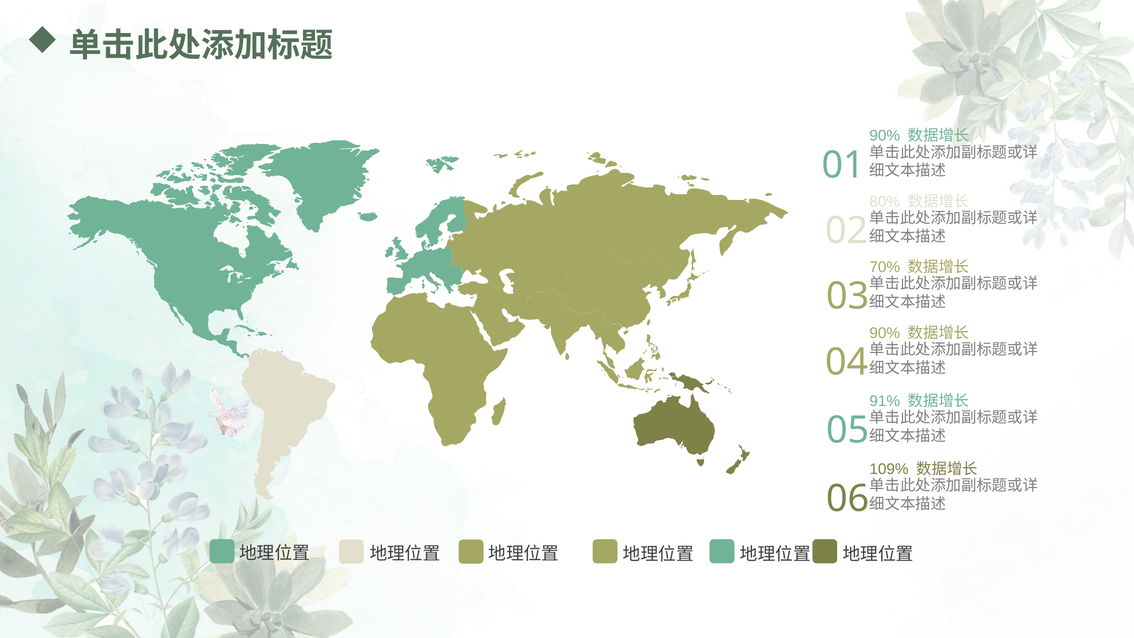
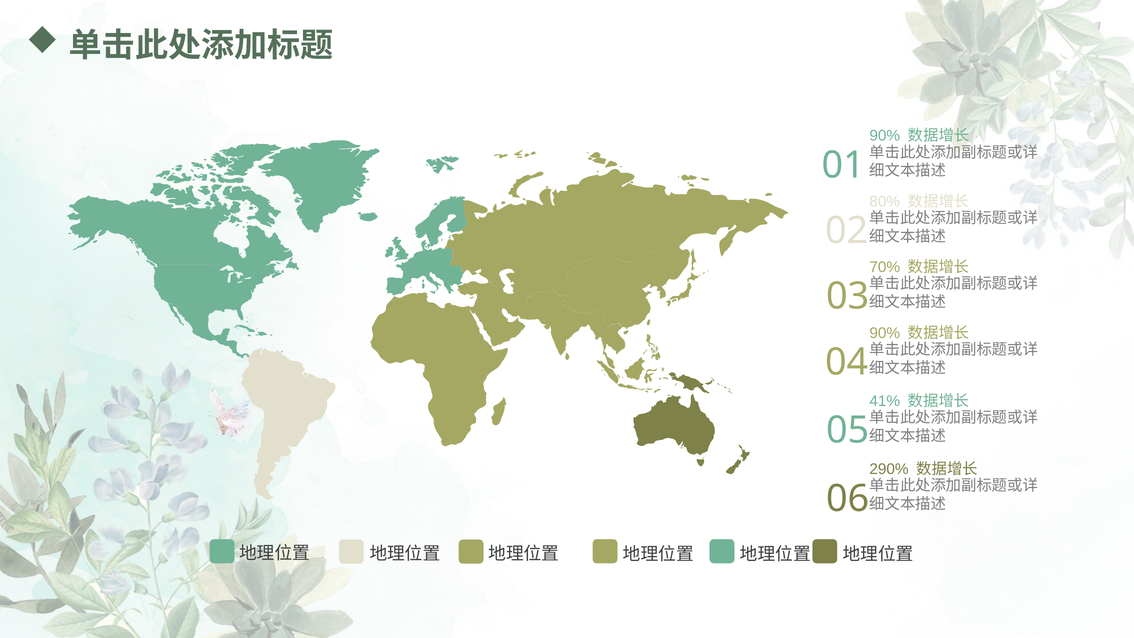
91%: 91% -> 41% (885, 401)
109%: 109% -> 290% (889, 469)
